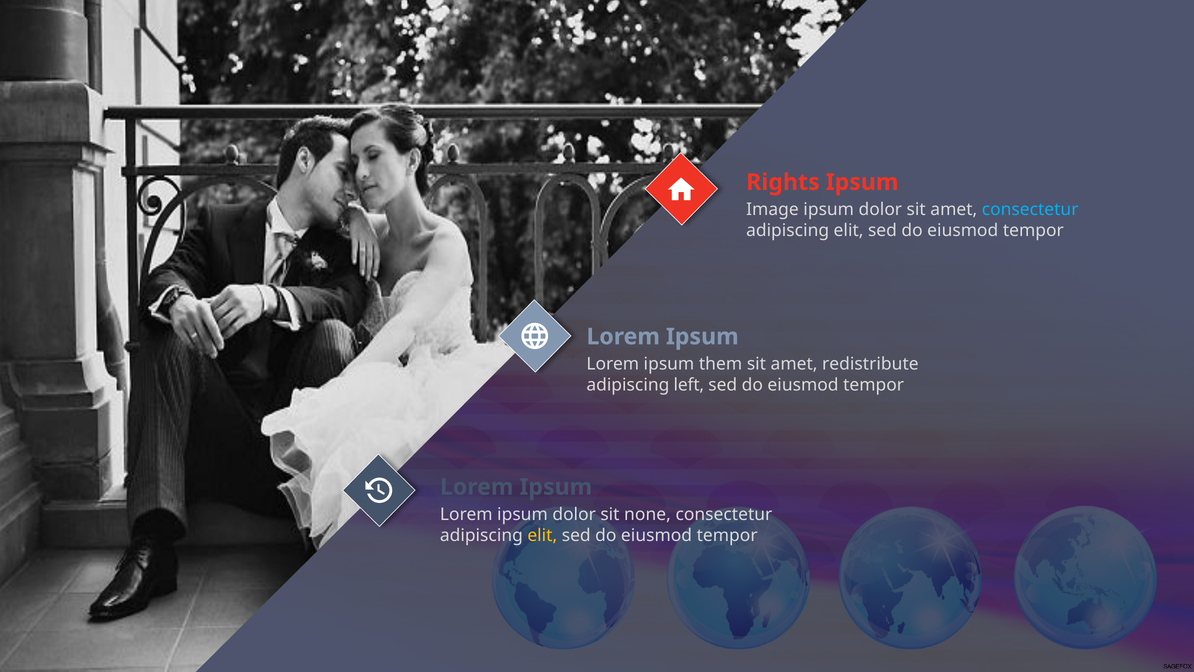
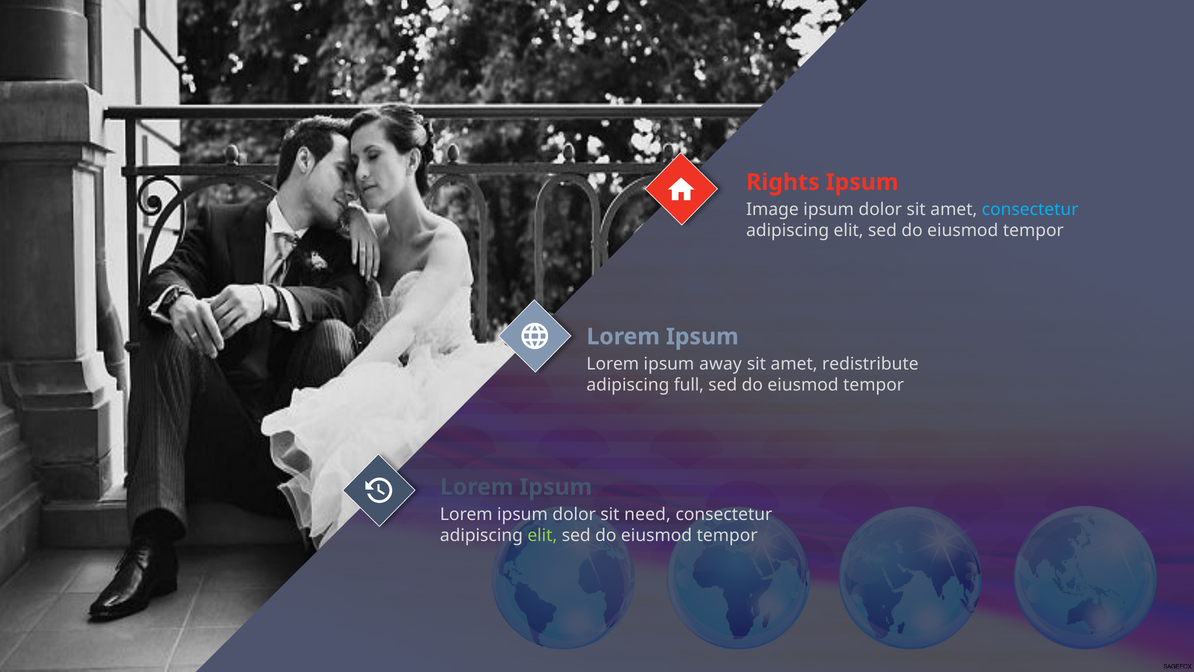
them: them -> away (721, 364)
left: left -> full (689, 385)
none: none -> need (647, 514)
elit colour: yellow -> light green (542, 535)
